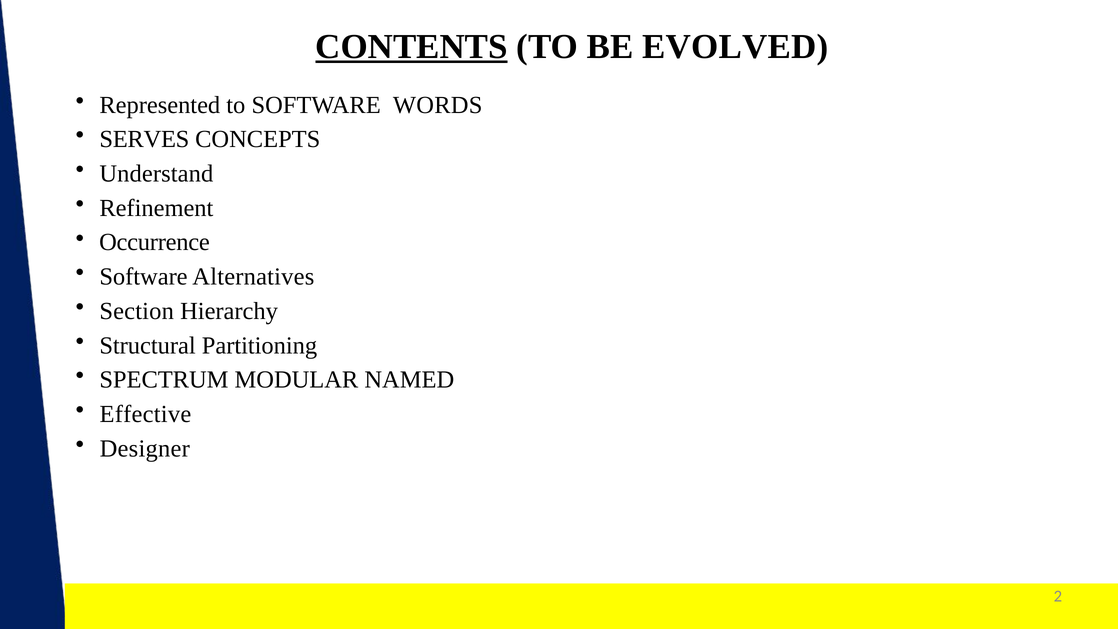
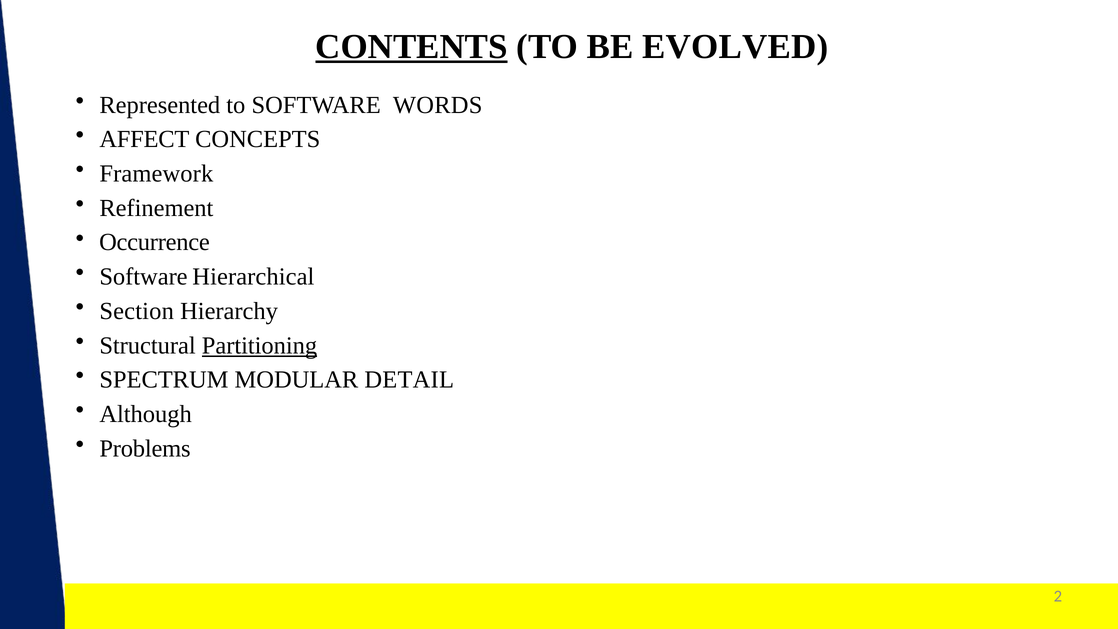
SERVES: SERVES -> AFFECT (144, 139)
Understand: Understand -> Framework (156, 174)
Alternatives: Alternatives -> Hierarchical (253, 277)
Partitioning underline: none -> present (260, 345)
NAMED: NAMED -> DETAIL (409, 380)
Effective: Effective -> Although (146, 414)
Designer: Designer -> Problems (145, 448)
